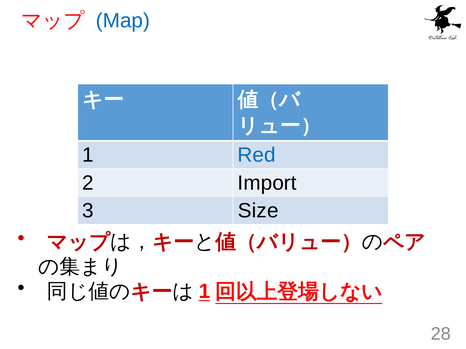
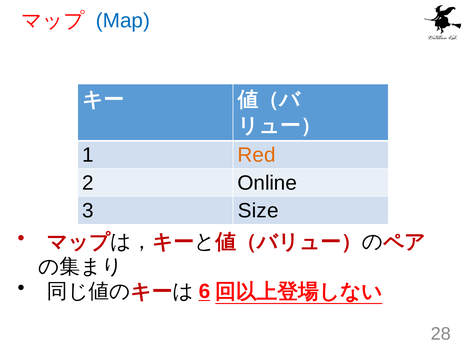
Red colour: blue -> orange (257, 155)
Import: Import -> Online (267, 183)
1: 1 -> 6 (204, 292)
